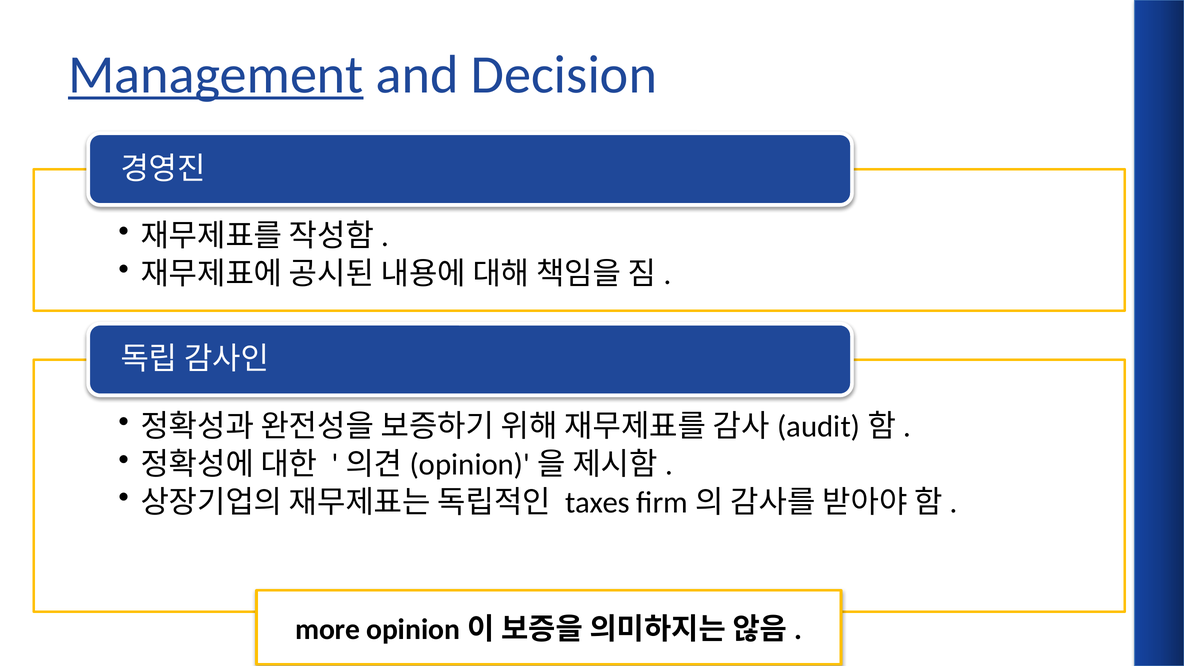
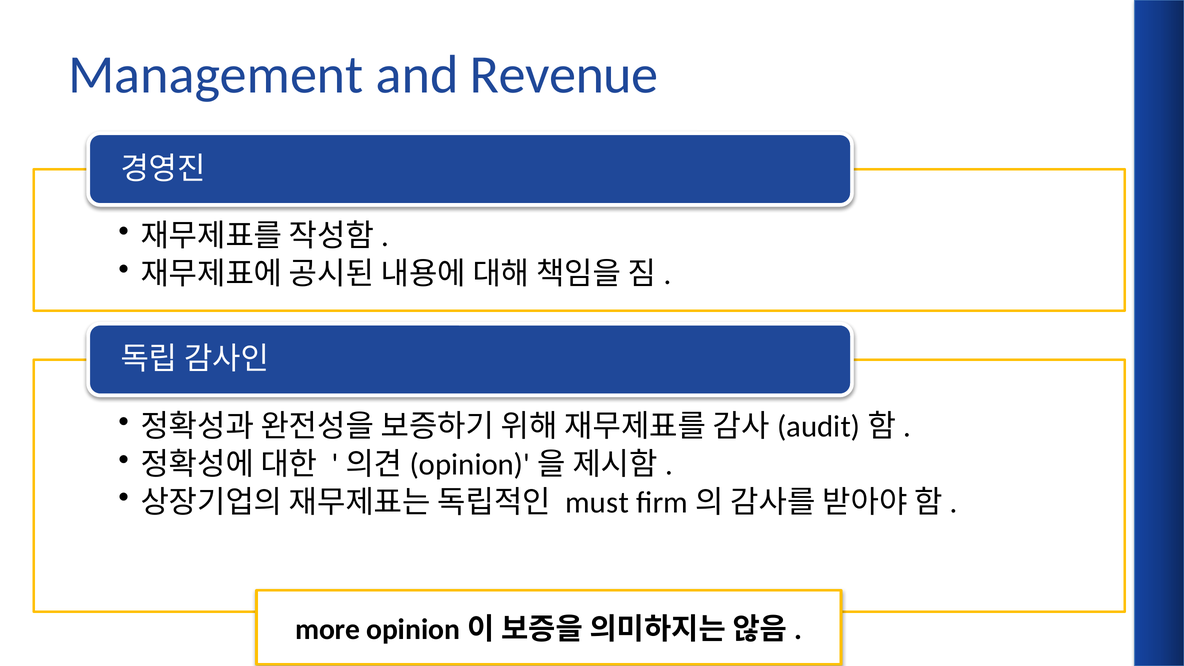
Management underline: present -> none (216, 75)
Decision: Decision -> Revenue (564, 75)
taxes: taxes -> must (597, 502)
